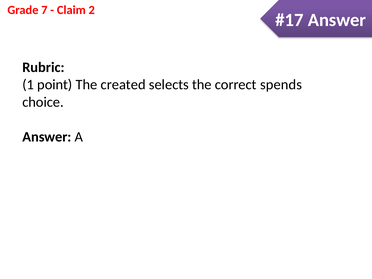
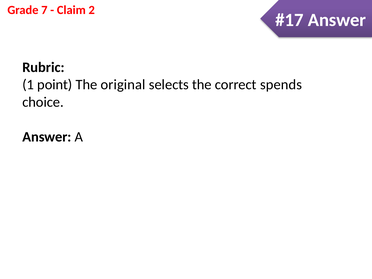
created: created -> original (123, 85)
